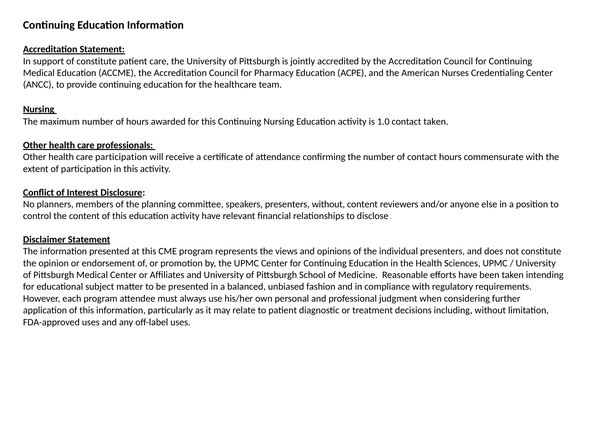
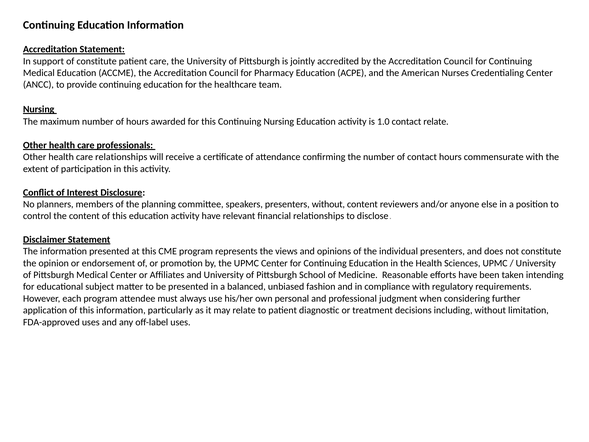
contact taken: taken -> relate (436, 122)
care participation: participation -> relationships (121, 157)
